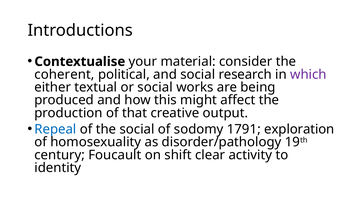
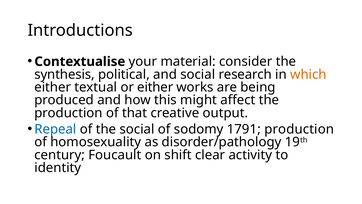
coherent: coherent -> synthesis (65, 74)
which colour: purple -> orange (308, 74)
or social: social -> either (155, 87)
1791 exploration: exploration -> production (299, 129)
